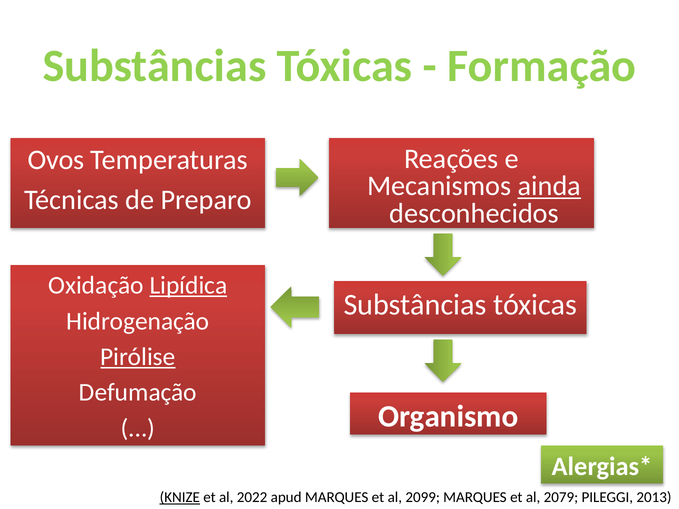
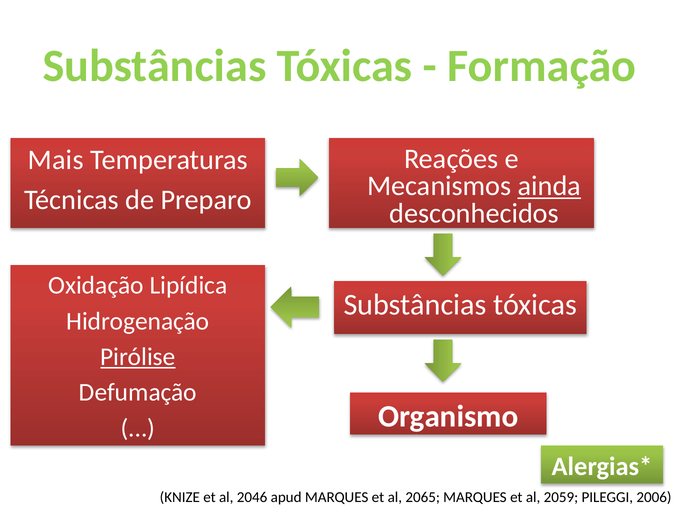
Ovos: Ovos -> Mais (56, 160)
Lipídica underline: present -> none (188, 286)
KNIZE underline: present -> none (180, 498)
2022: 2022 -> 2046 (252, 498)
2099: 2099 -> 2065 (423, 498)
2079: 2079 -> 2059 (561, 498)
2013: 2013 -> 2006 (654, 498)
